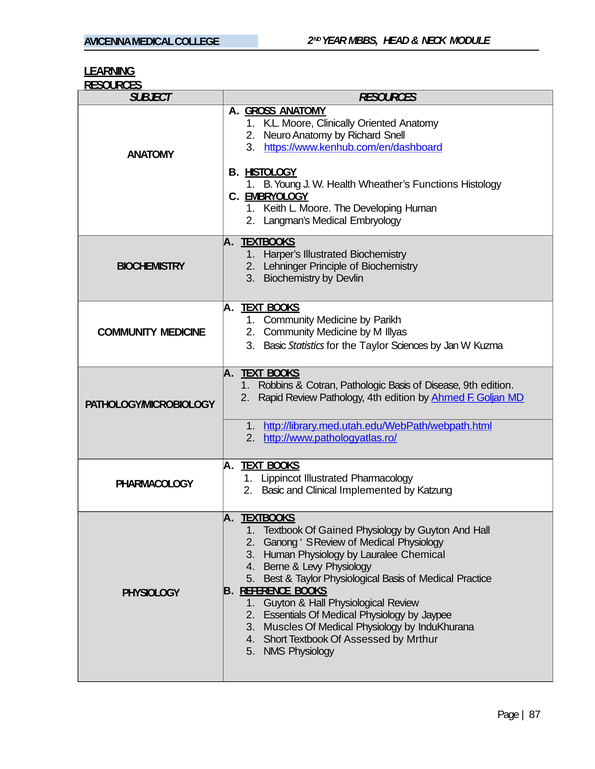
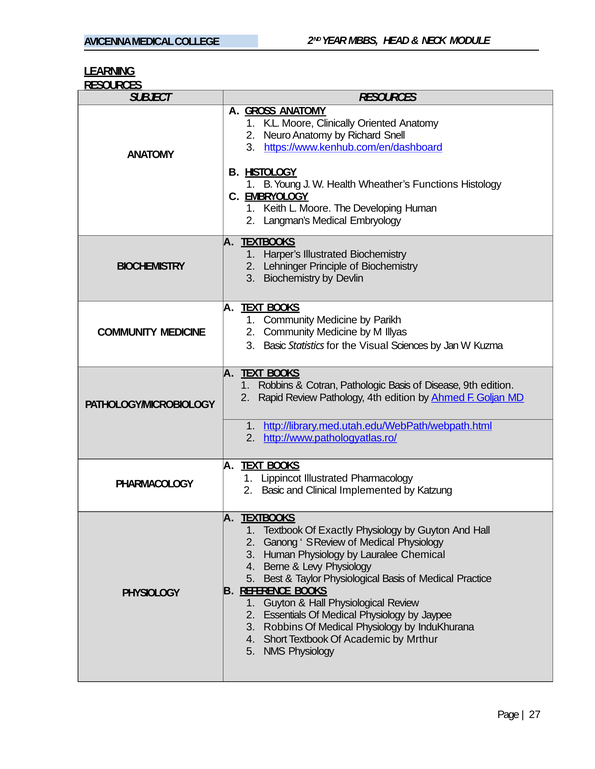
the Taylor: Taylor -> Visual (374, 346)
Gained: Gained -> Exactly (336, 531)
Muscles: Muscles -> Robbins (283, 628)
Assessed: Assessed -> Academic (367, 640)
87: 87 -> 27 (535, 716)
